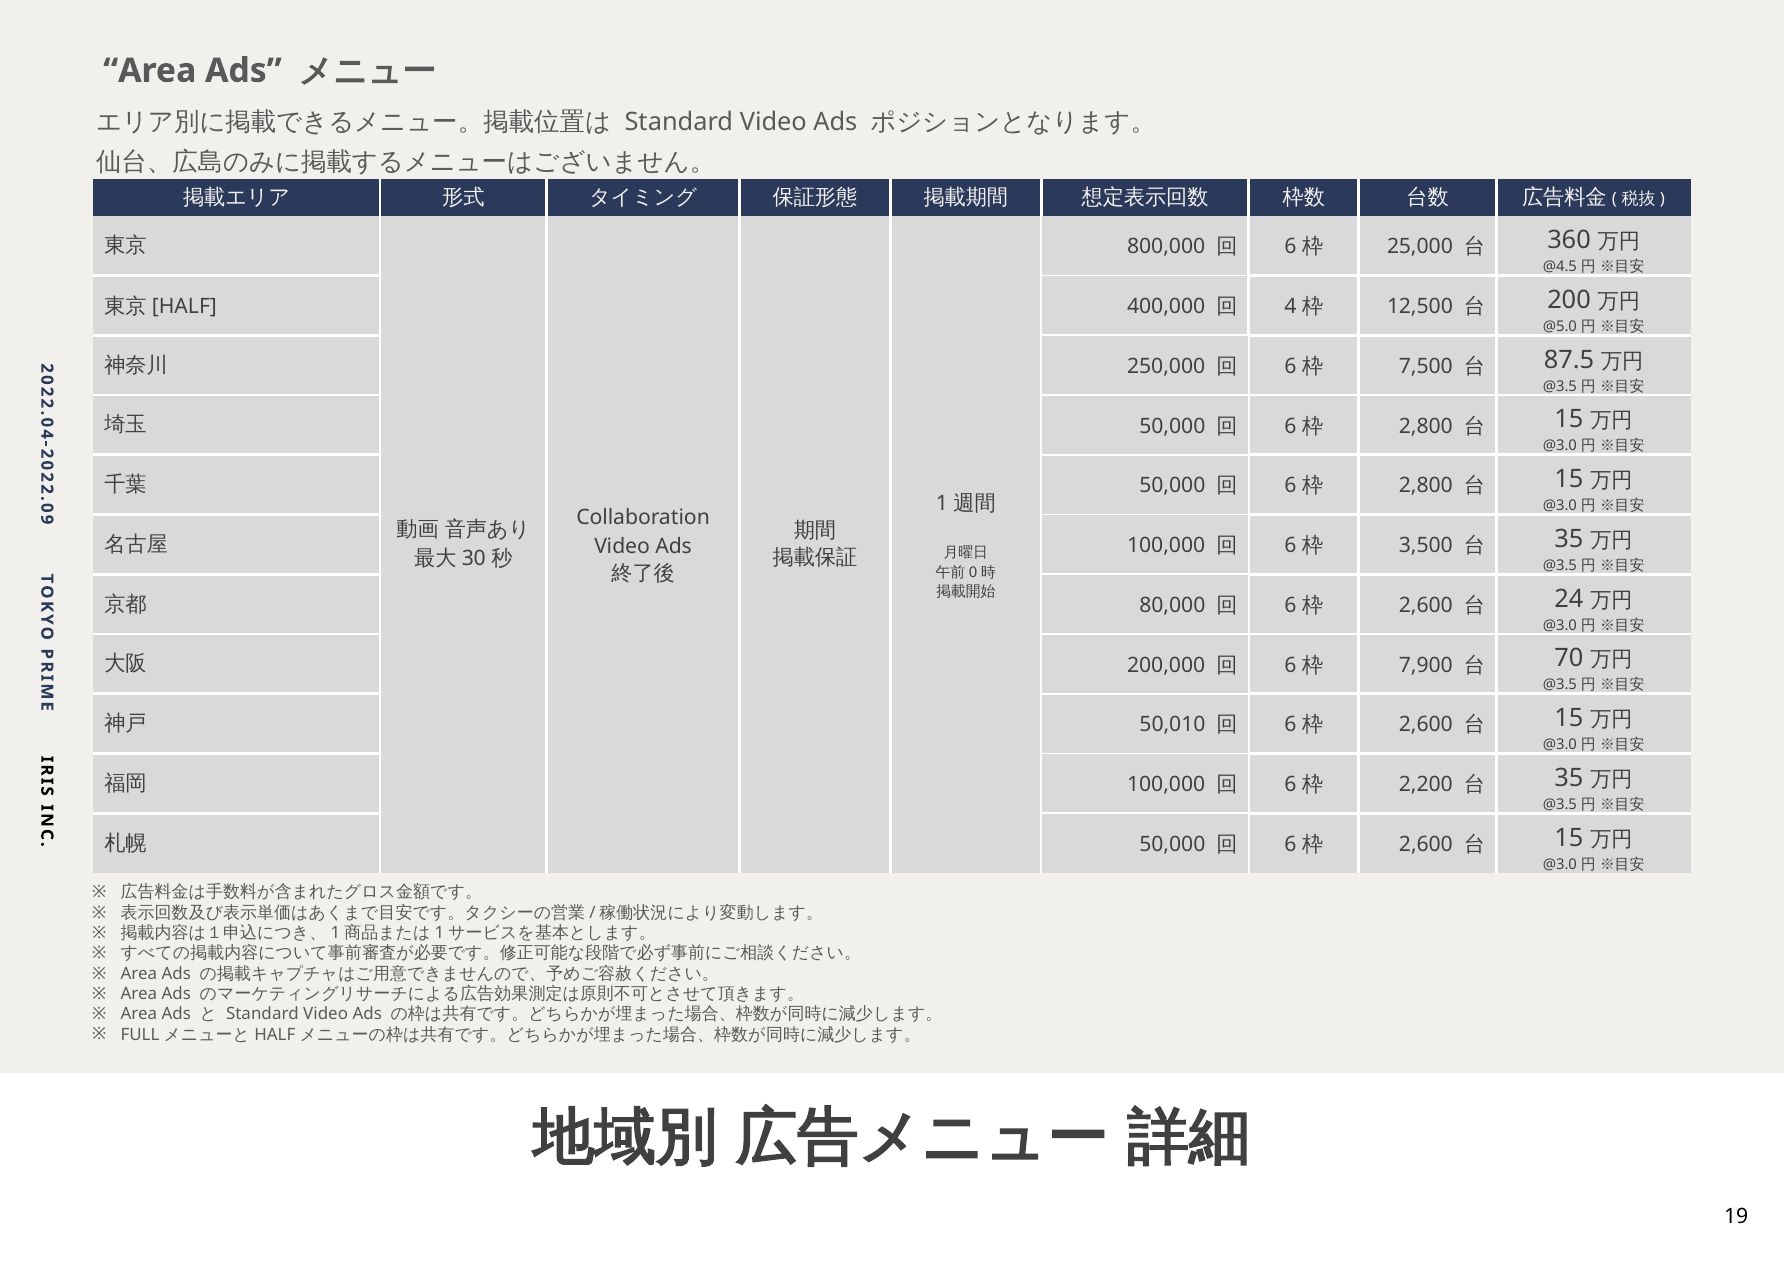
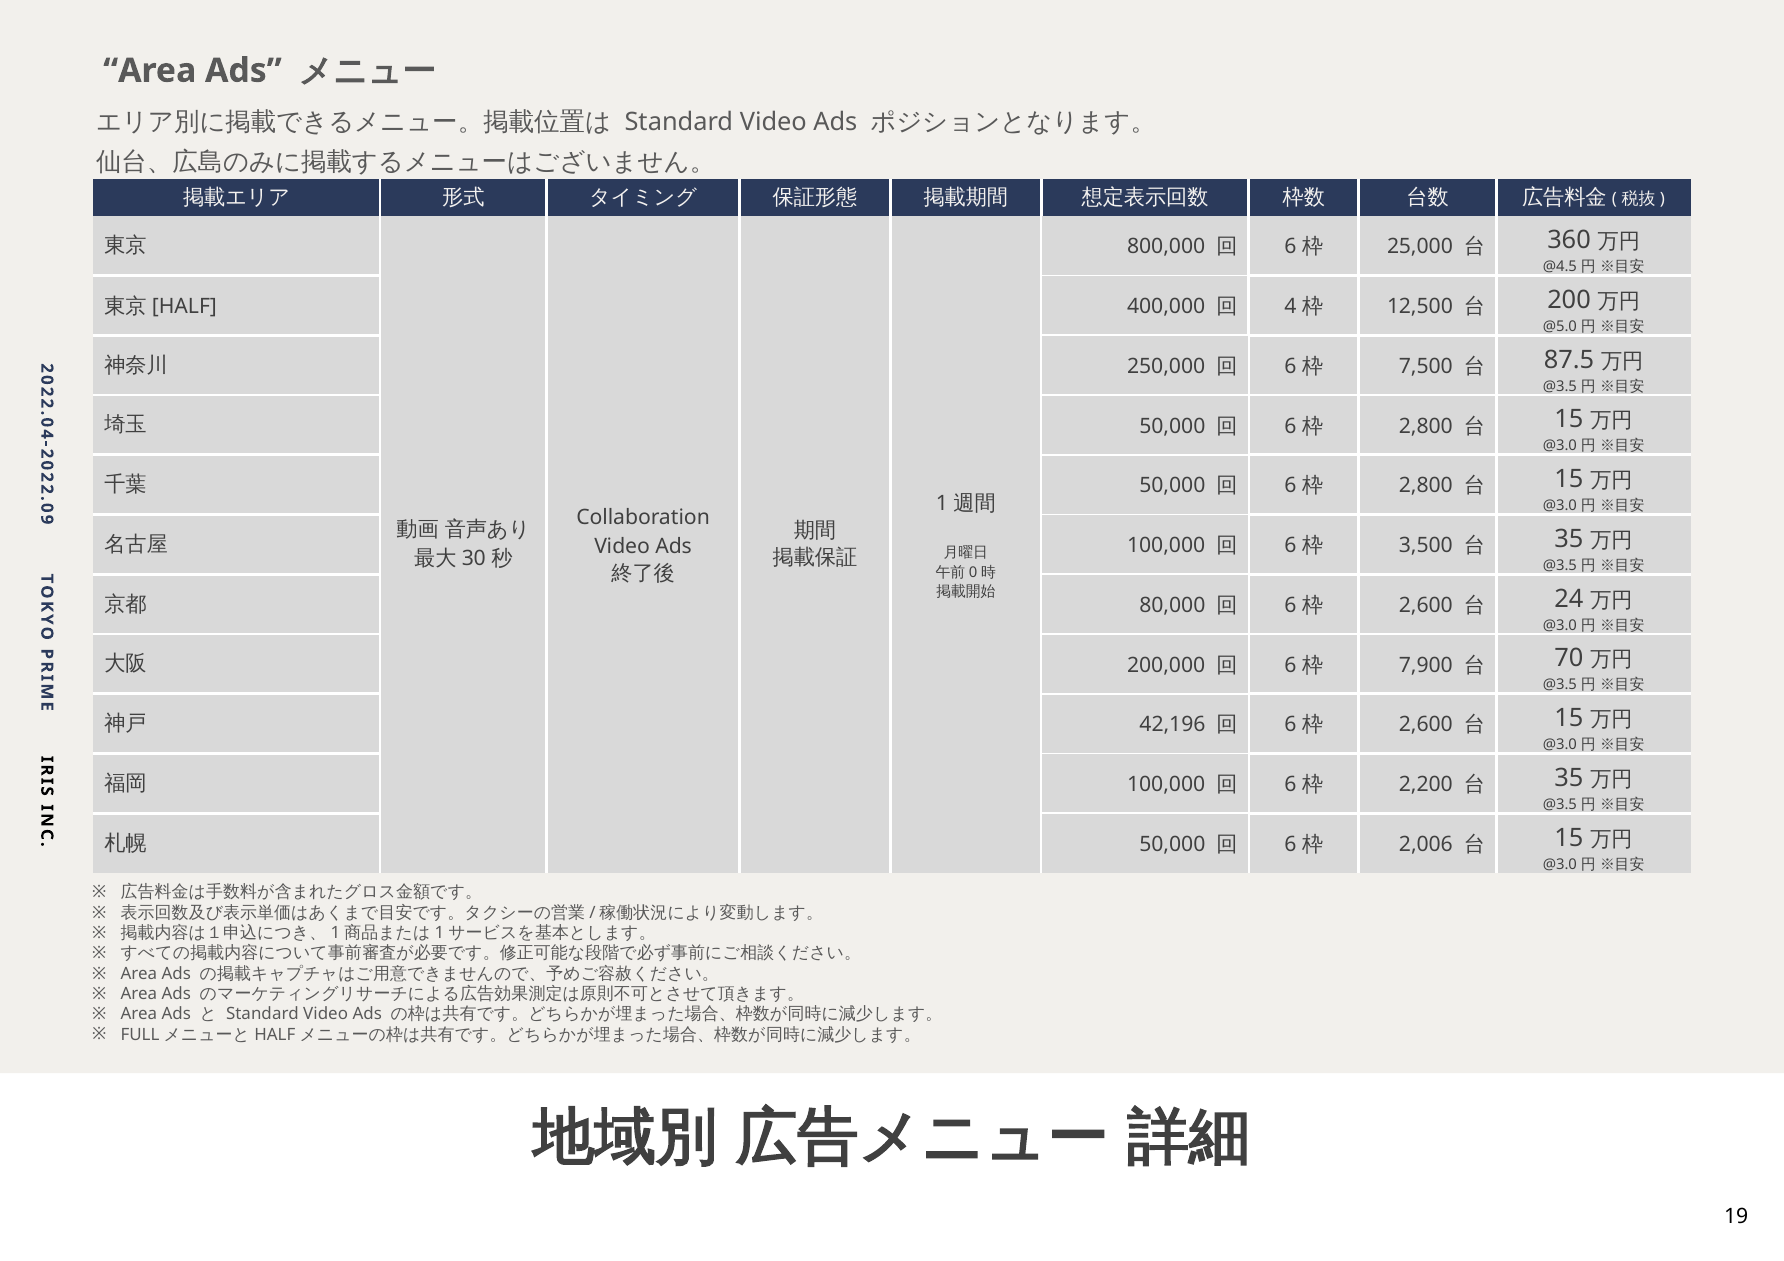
50,010: 50,010 -> 42,196 (1172, 725)
2,600: 2,600 -> 2,006 (1426, 845)
